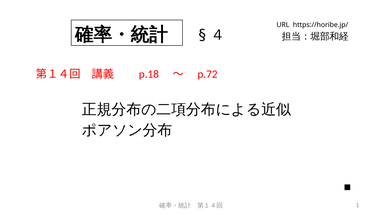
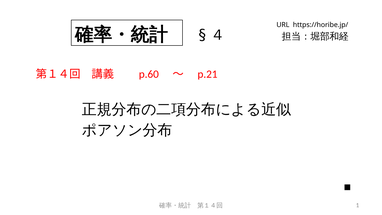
p.18: p.18 -> p.60 (149, 74)
p.72: p.72 -> p.21 (208, 74)
